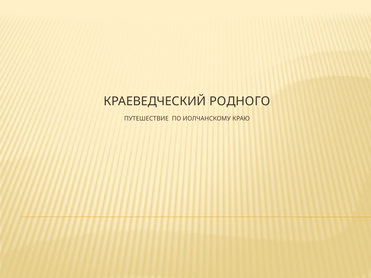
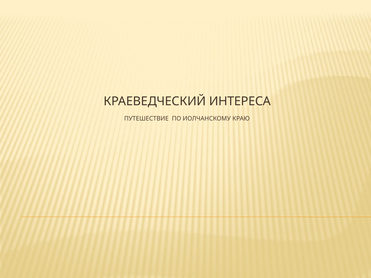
РОДНОГО: РОДНОГО -> ИНТЕРЕСА (240, 102)
